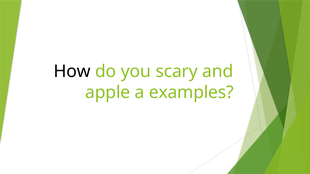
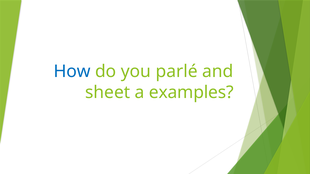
How colour: black -> blue (72, 72)
scary: scary -> parlé (177, 72)
apple: apple -> sheet (108, 93)
